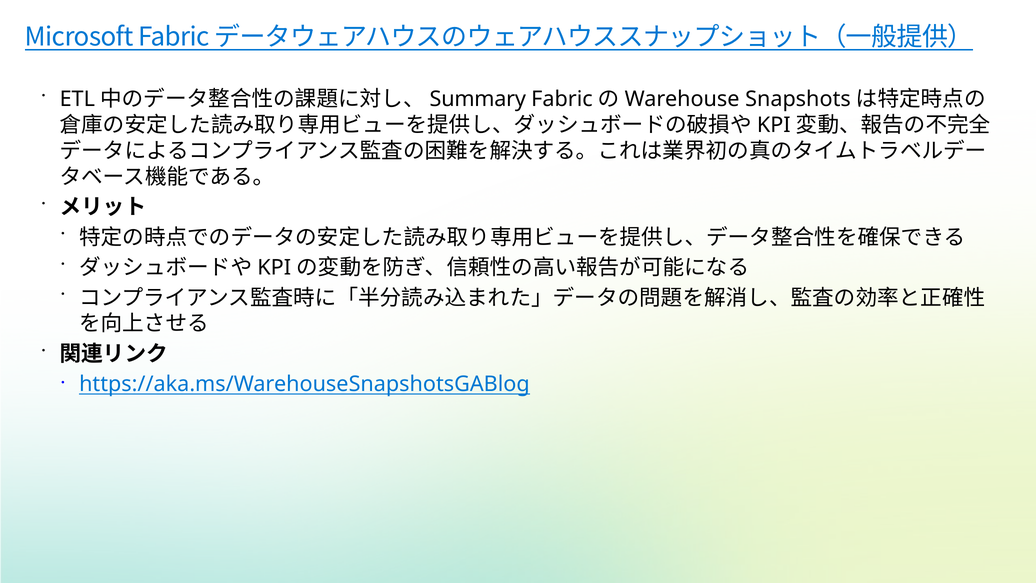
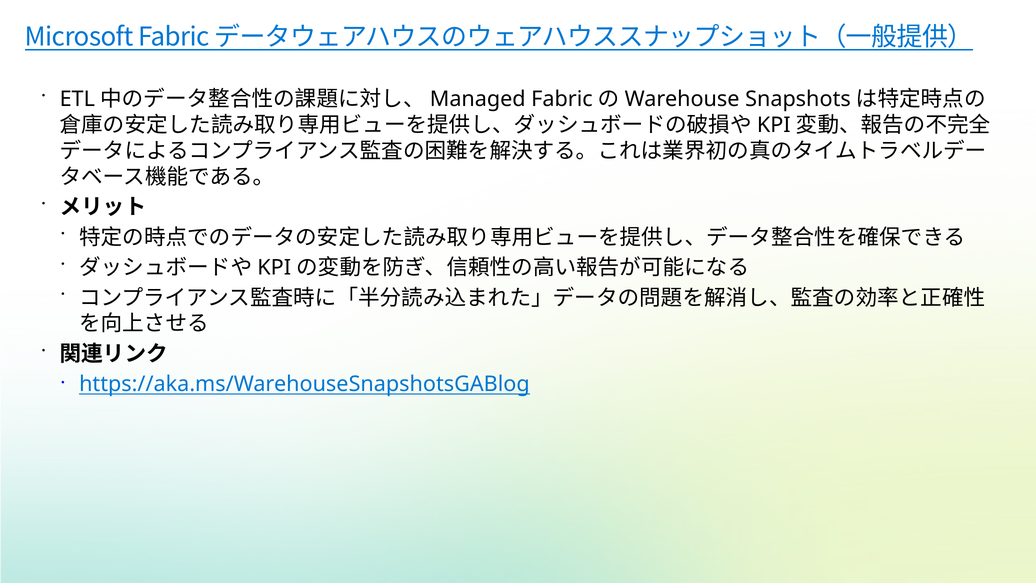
Summary: Summary -> Managed (478, 99)
